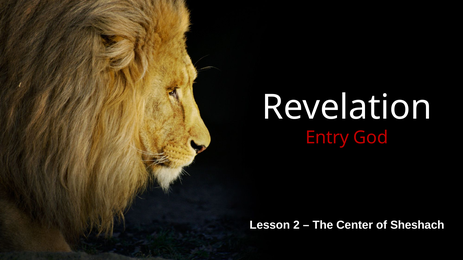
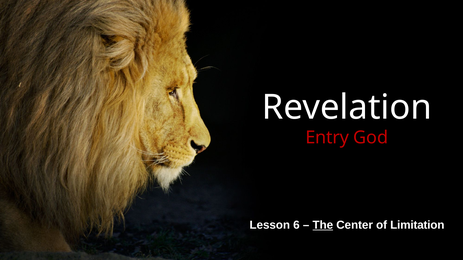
2: 2 -> 6 (296, 225)
The underline: none -> present (323, 225)
Sheshach: Sheshach -> Limitation (417, 225)
